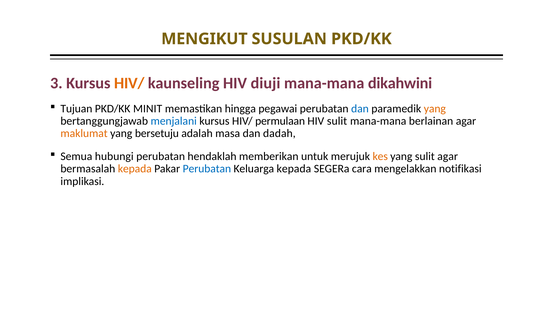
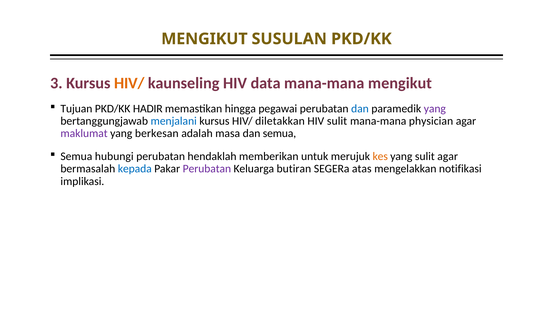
diuji: diuji -> data (266, 83)
mana-mana dikahwini: dikahwini -> mengikut (400, 83)
MINIT: MINIT -> HADIR (148, 109)
yang colour: orange -> purple (435, 109)
permulaan: permulaan -> diletakkan (280, 121)
berlainan: berlainan -> physician (431, 121)
maklumat colour: orange -> purple (84, 134)
bersetuju: bersetuju -> berkesan (157, 134)
dan dadah: dadah -> semua (279, 134)
kepada colour: orange -> blue (135, 169)
Perubatan colour: blue -> purple (207, 169)
Keluarga kepada: kepada -> butiran (294, 169)
cara: cara -> atas (362, 169)
